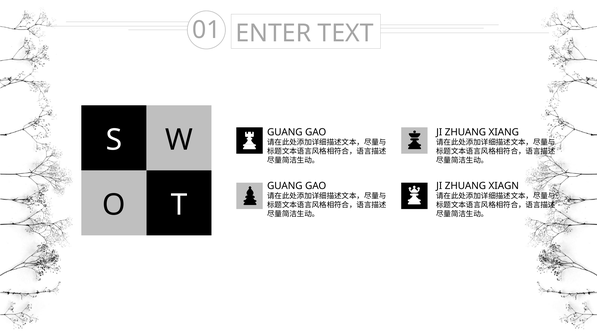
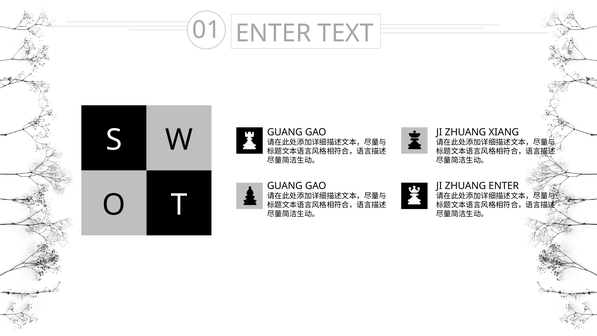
ZHUANG XIAGN: XIAGN -> ENTER (504, 186)
